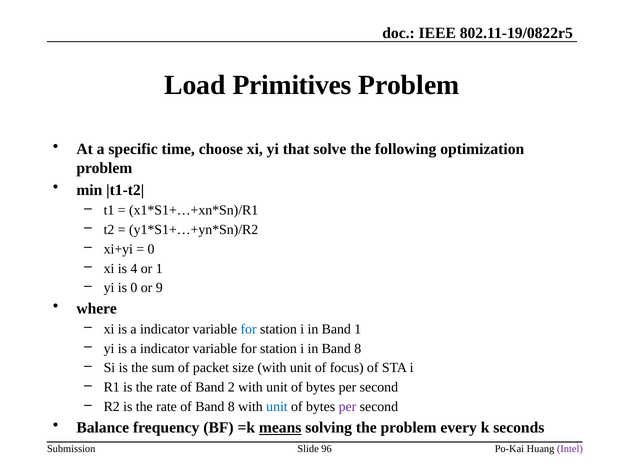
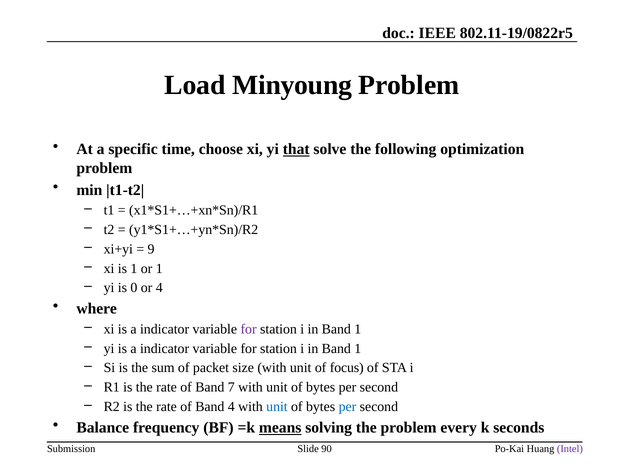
Primitives: Primitives -> Minyoung (292, 85)
that underline: none -> present (296, 149)
0: 0 -> 9 (151, 249)
is 4: 4 -> 1 (134, 268)
or 9: 9 -> 4 (159, 288)
for colour: blue -> purple (249, 329)
8: 8 -> 1 (358, 349)
2: 2 -> 7 (231, 387)
of Band 8: 8 -> 4 (231, 407)
per colour: purple -> blue (347, 407)
96: 96 -> 90 (327, 449)
